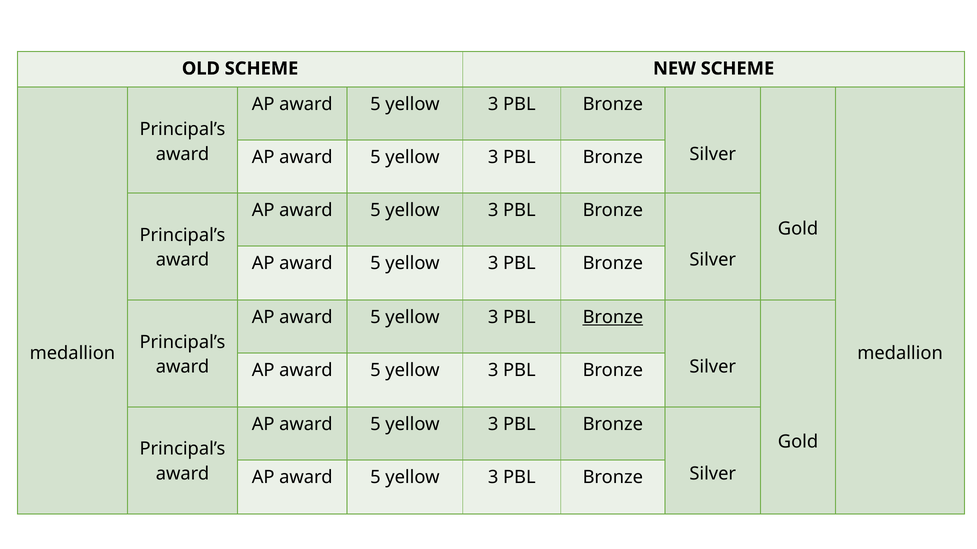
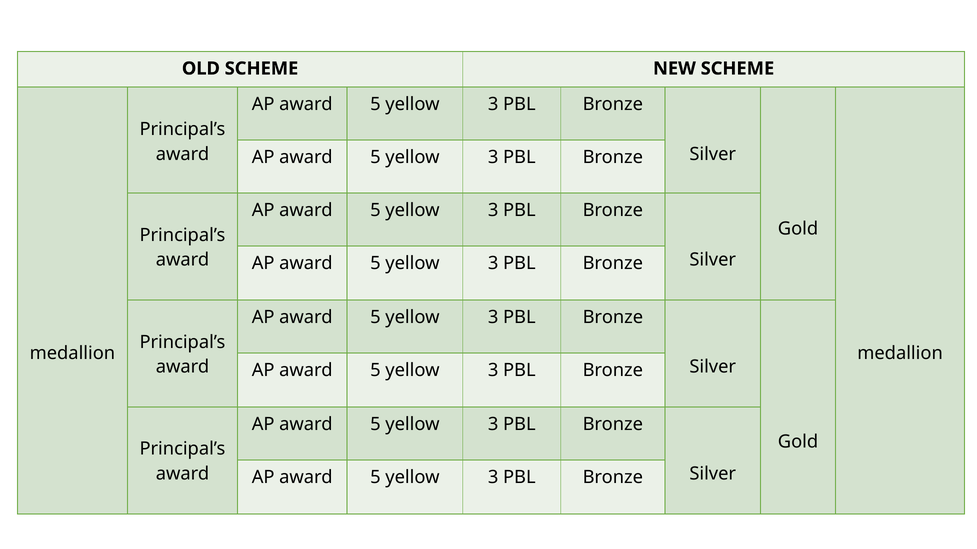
Bronze underline: present -> none (613, 317)
